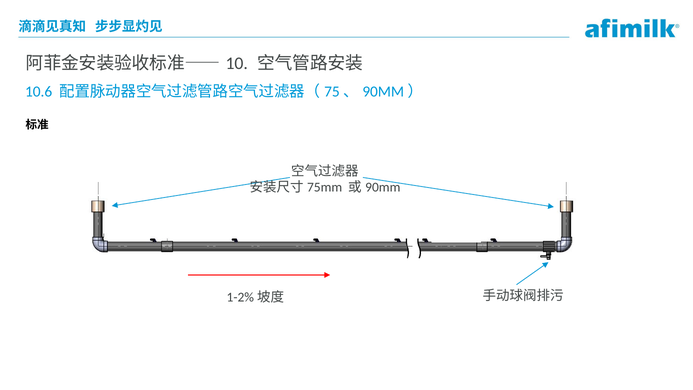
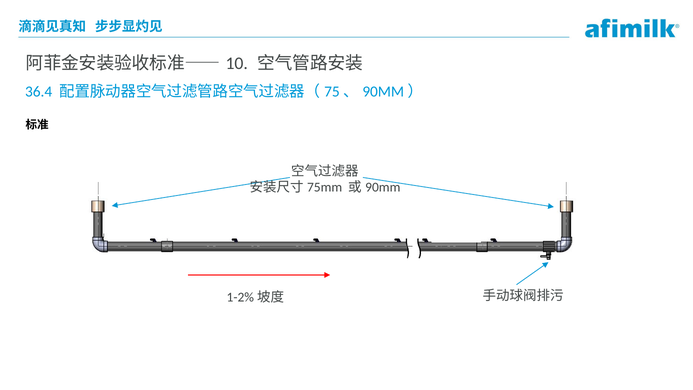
10.6: 10.6 -> 36.4 (39, 92)
